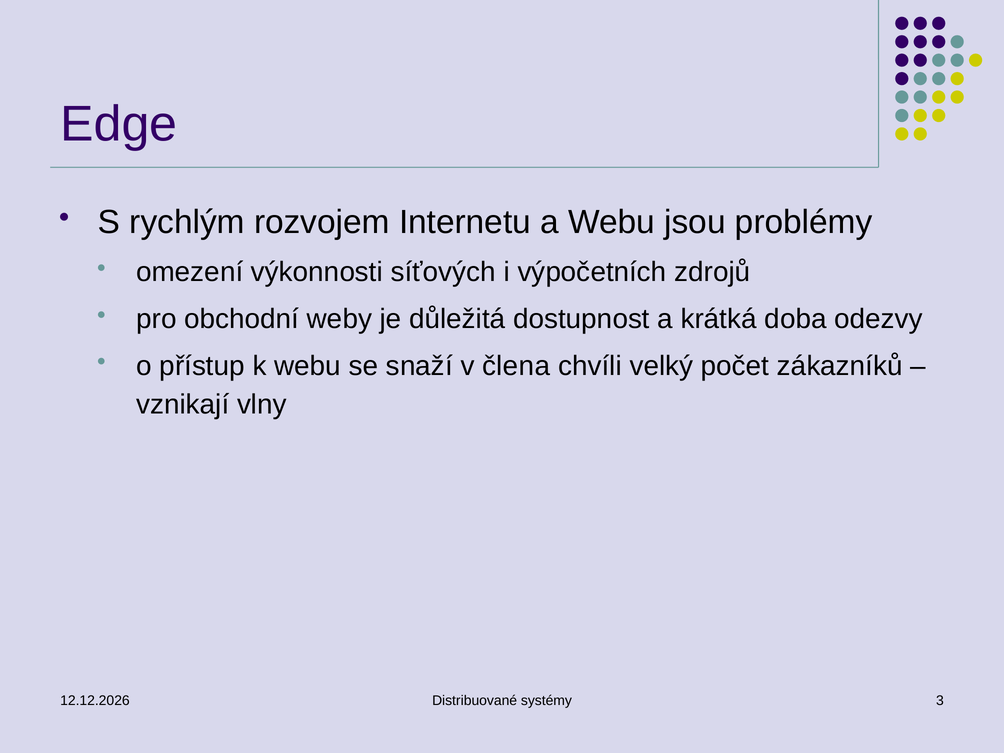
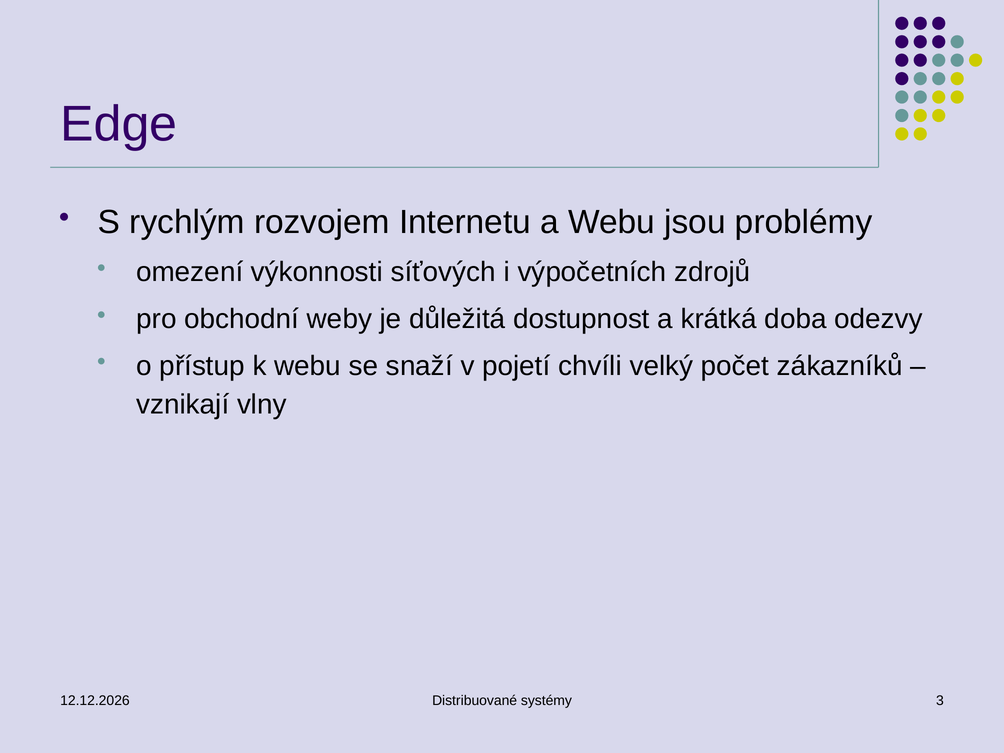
člena: člena -> pojetí (516, 366)
